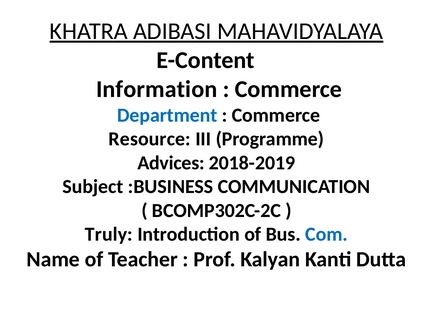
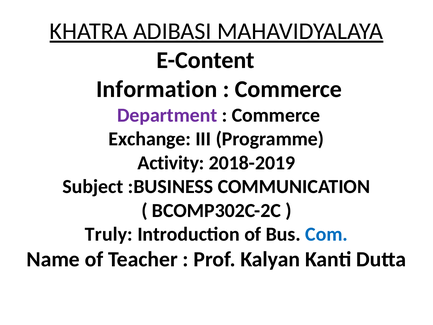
Department colour: blue -> purple (167, 115)
Resource: Resource -> Exchange (150, 139)
Advices: Advices -> Activity (171, 163)
